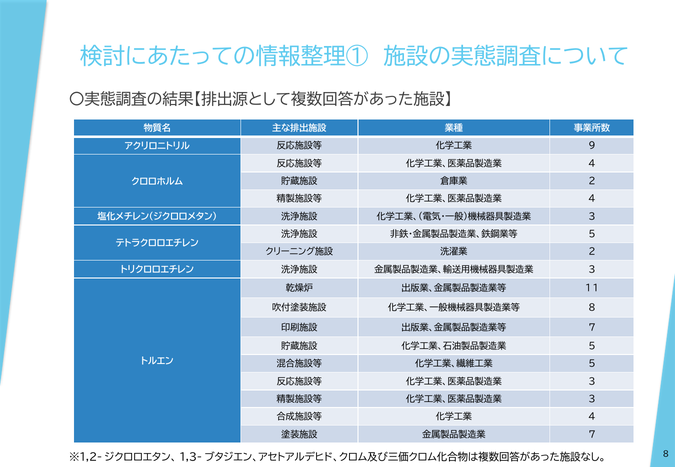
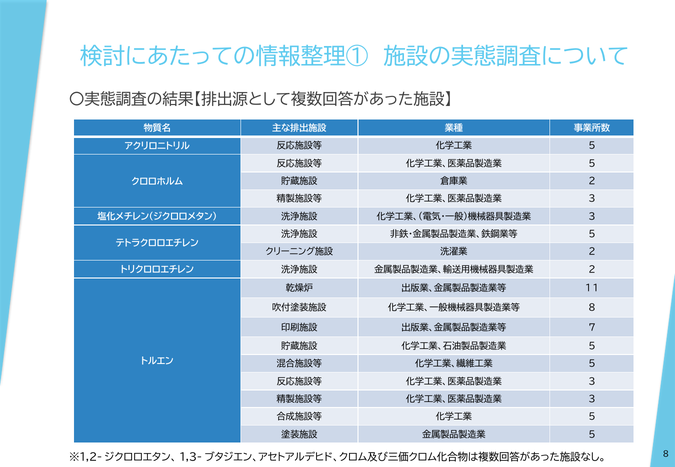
9: 9 -> 5 (592, 146)
4: 4 -> 5 (592, 164)
4: 4 -> 3 (592, 199)
3: 3 -> 2 (592, 270)
4: 4 -> 5 (592, 417)
7: 7 -> 5 (592, 435)
